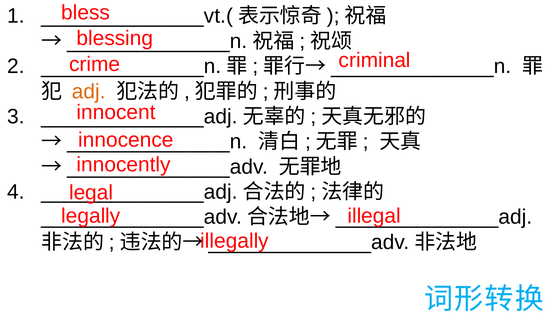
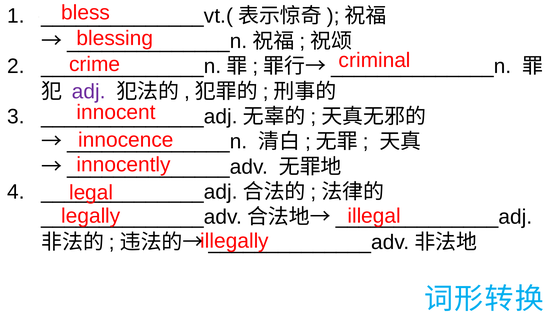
adj colour: orange -> purple (89, 91)
